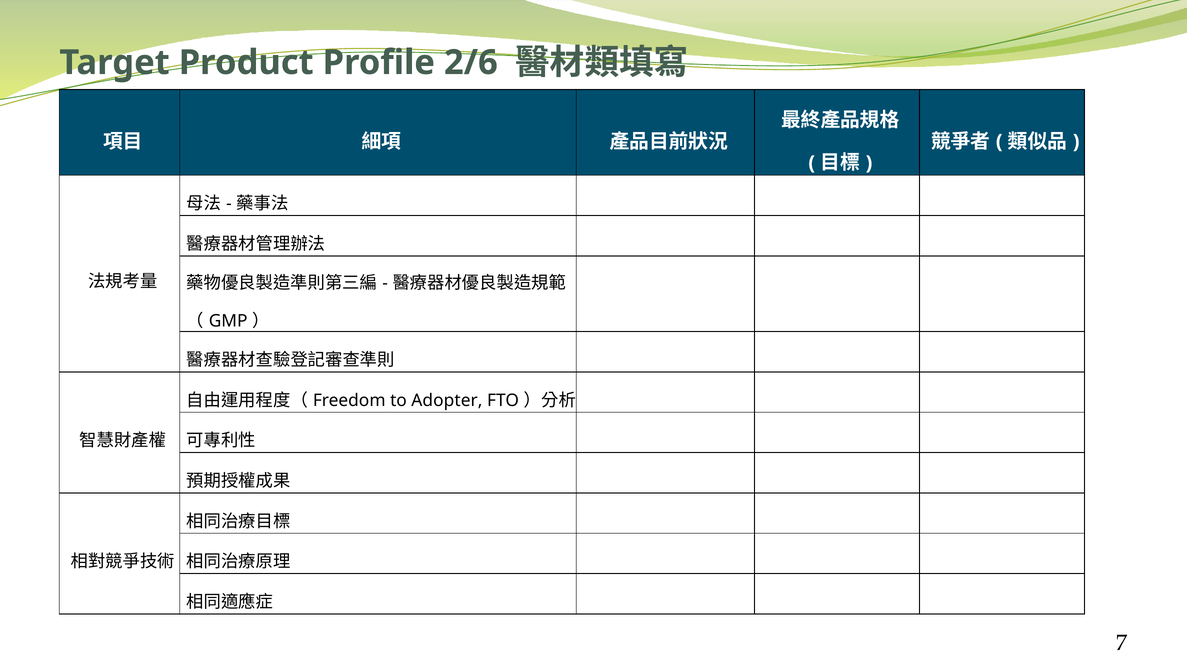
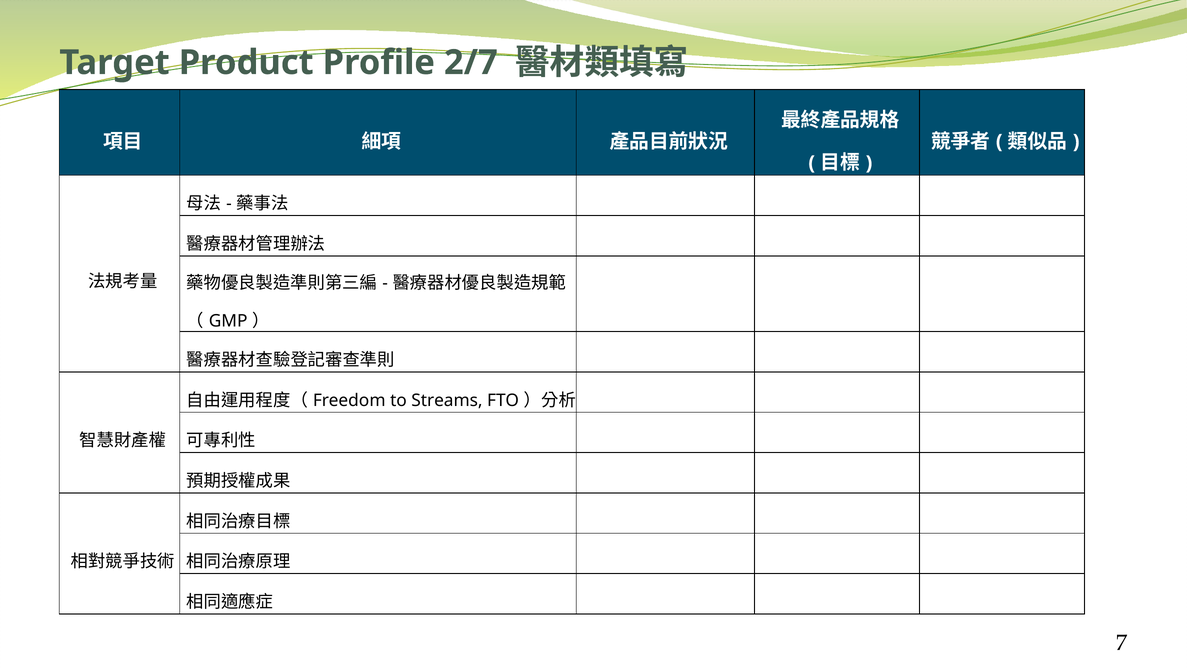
2/6: 2/6 -> 2/7 (471, 63)
Adopter: Adopter -> Streams (447, 400)
